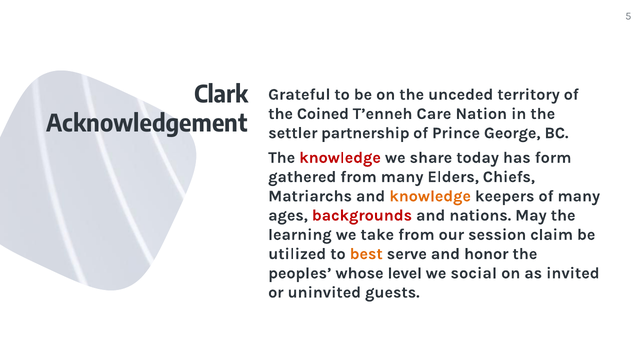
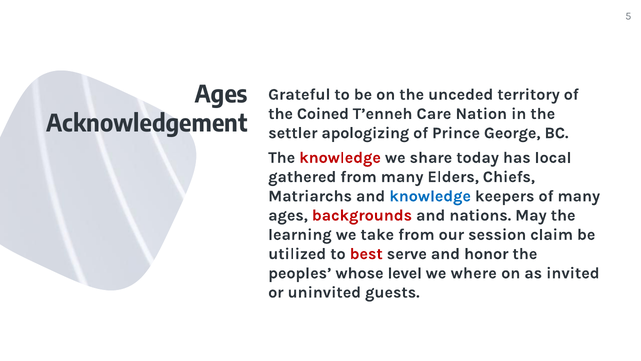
Clark: Clark -> Ages (221, 95)
partnership: partnership -> apologizing (365, 133)
form: form -> local (553, 157)
knowledge colour: orange -> blue (430, 196)
best colour: orange -> red (366, 253)
social: social -> where (474, 273)
